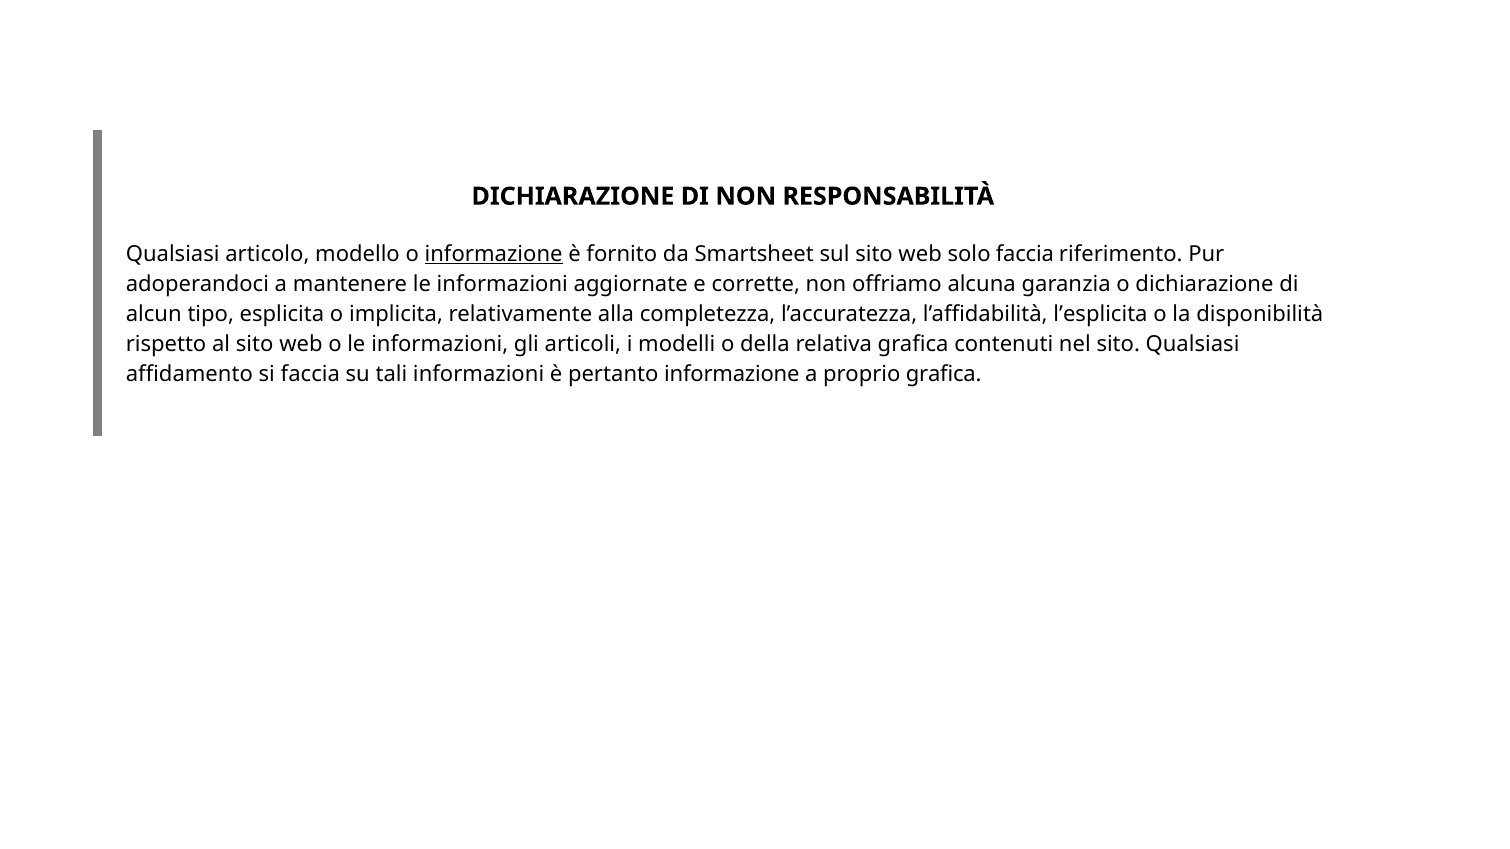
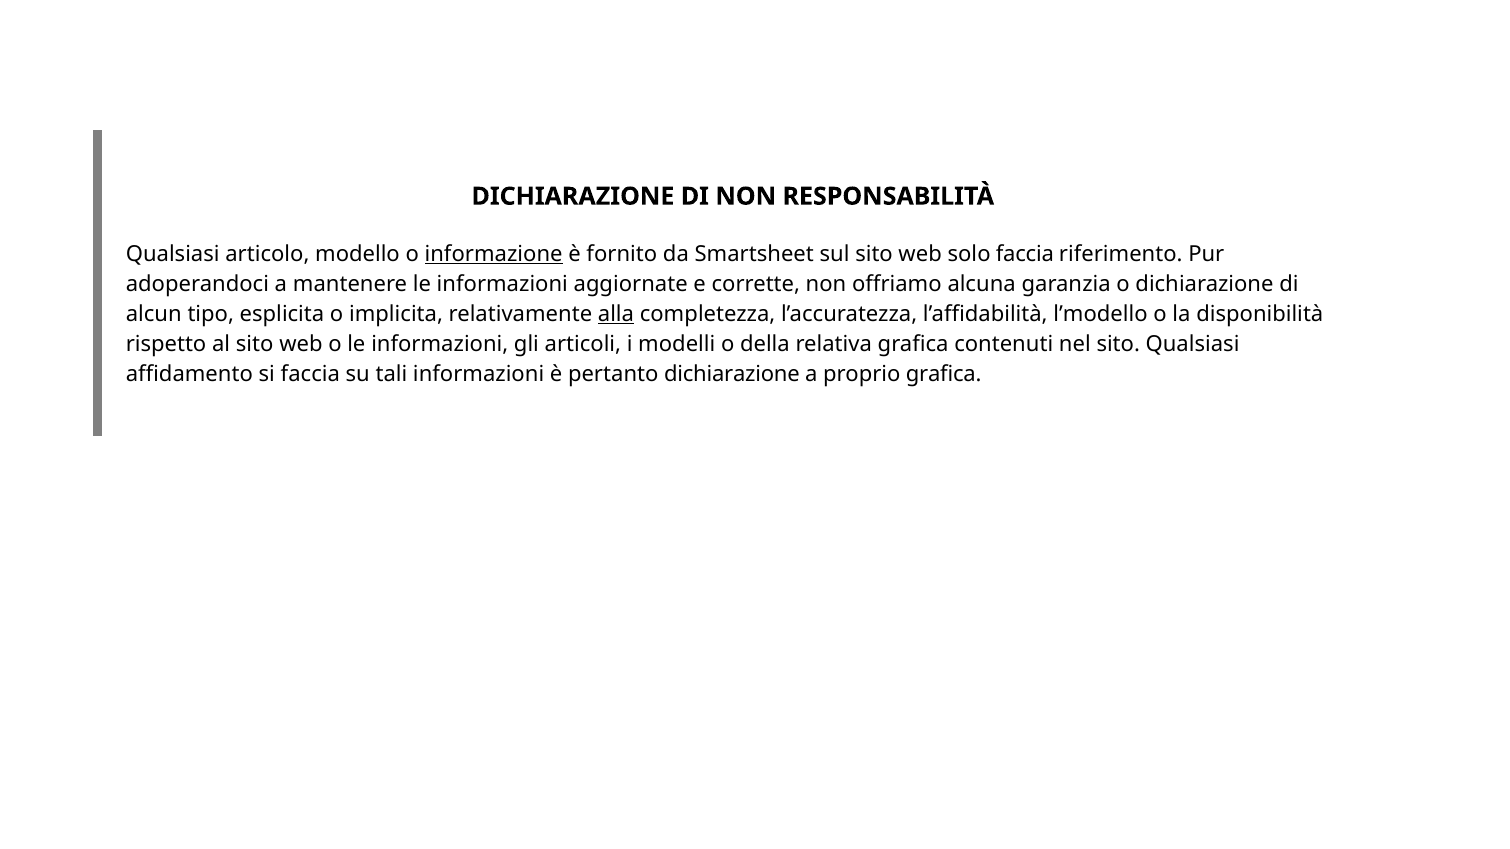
alla underline: none -> present (616, 314)
l’esplicita: l’esplicita -> l’modello (1101, 314)
pertanto informazione: informazione -> dichiarazione (732, 374)
